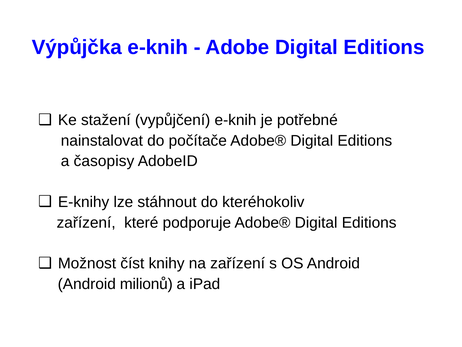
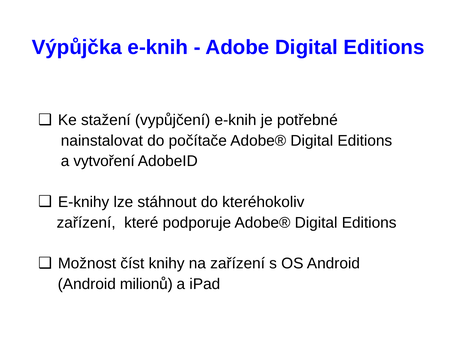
časopisy: časopisy -> vytvoření (104, 161)
